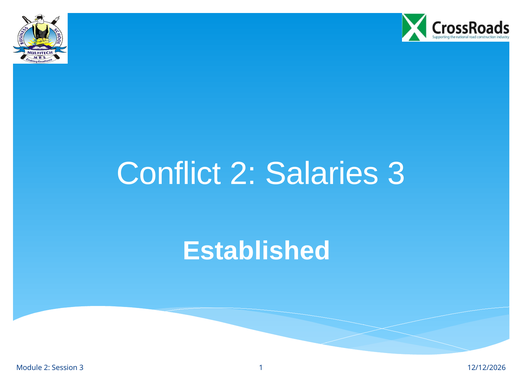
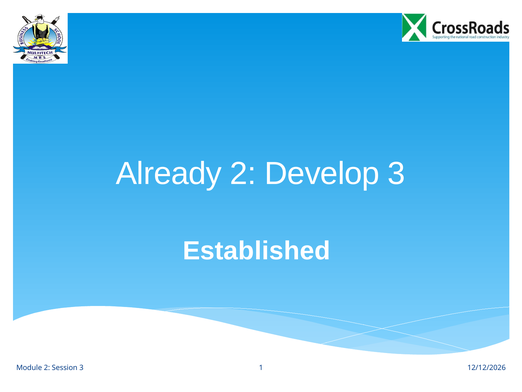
Conflict: Conflict -> Already (169, 173)
Salaries: Salaries -> Develop (322, 173)
